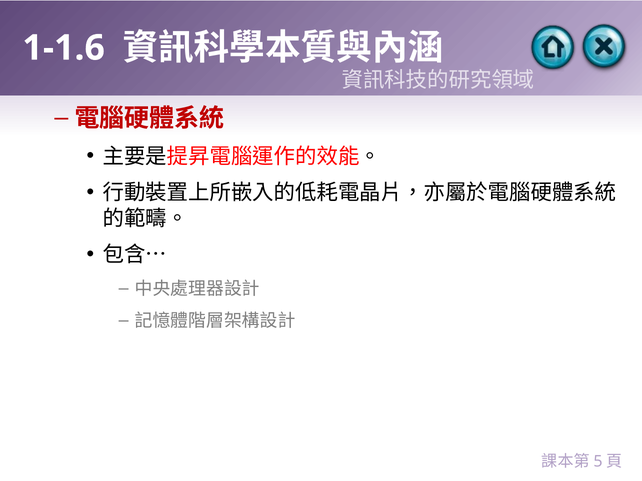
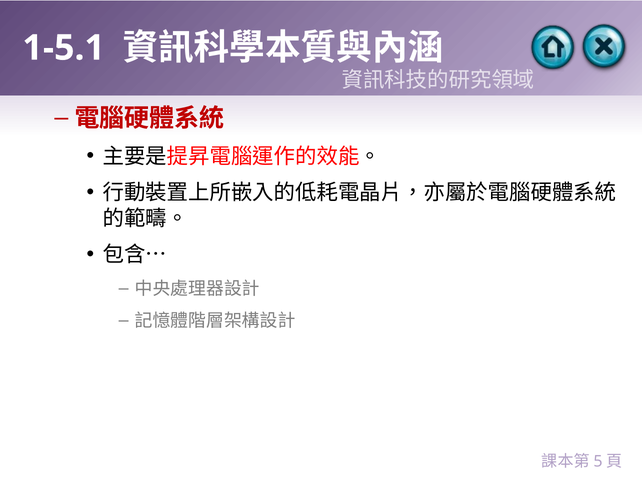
1-1.6: 1-1.6 -> 1-5.1 (64, 48)
